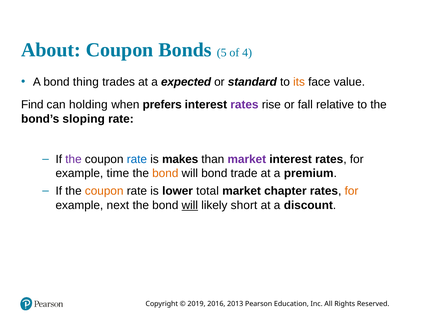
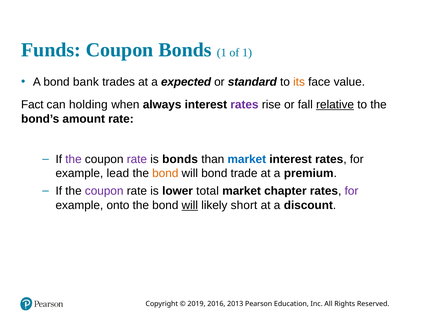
About: About -> Funds (51, 50)
Bonds 5: 5 -> 1 (222, 53)
of 4: 4 -> 1 (247, 53)
thing: thing -> bank (86, 82)
Find: Find -> Fact (32, 105)
prefers: prefers -> always (162, 105)
relative underline: none -> present (335, 105)
sloping: sloping -> amount (84, 119)
rate colour: blue -> purple (137, 159)
is makes: makes -> bonds (180, 159)
market colour: purple -> blue (247, 159)
time: time -> lead (118, 174)
coupon colour: orange -> purple (104, 191)
for colour: orange -> purple (352, 191)
next: next -> onto (118, 205)
